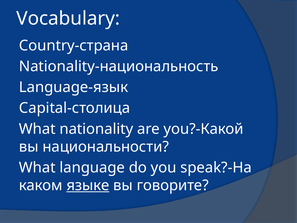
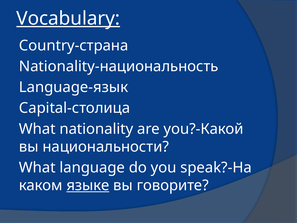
Vocabulary underline: none -> present (68, 18)
